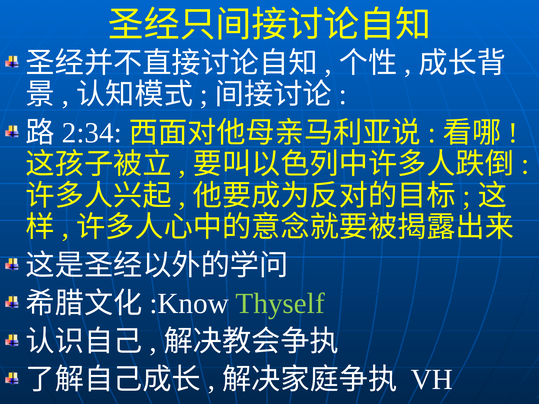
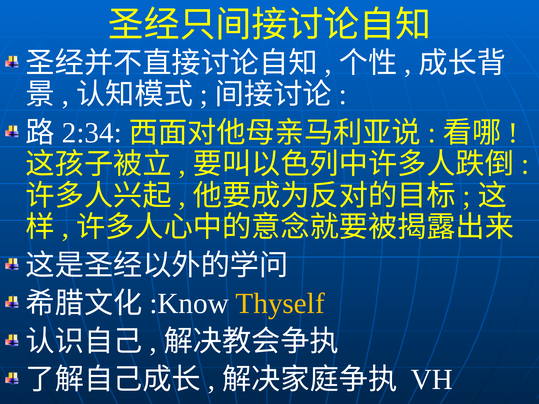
Thyself colour: light green -> yellow (280, 304)
